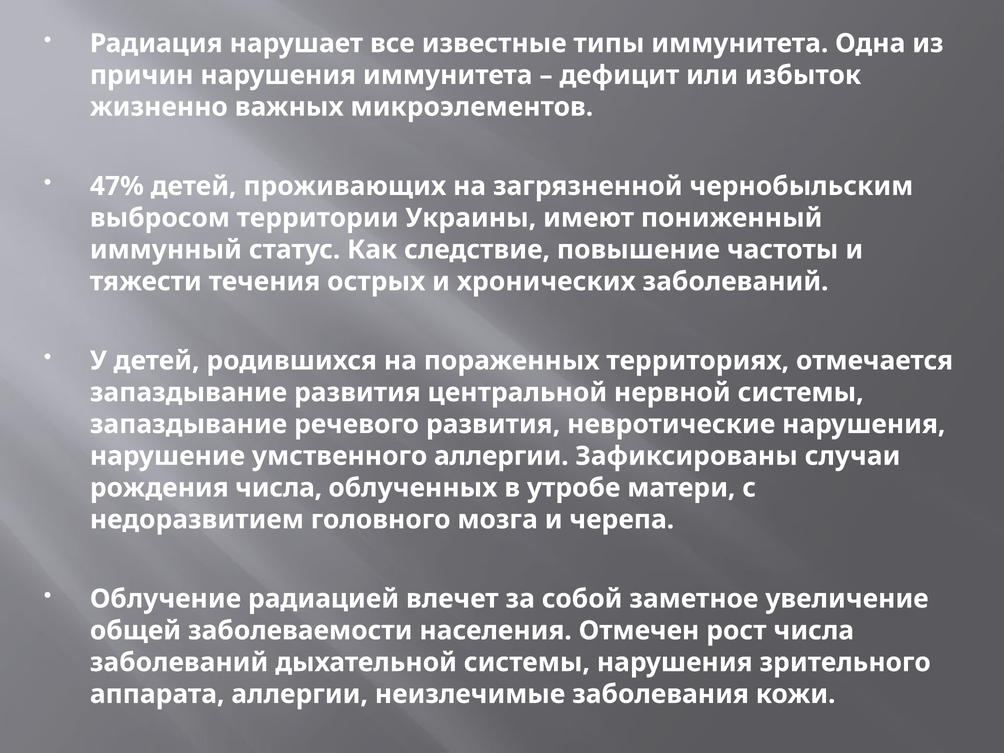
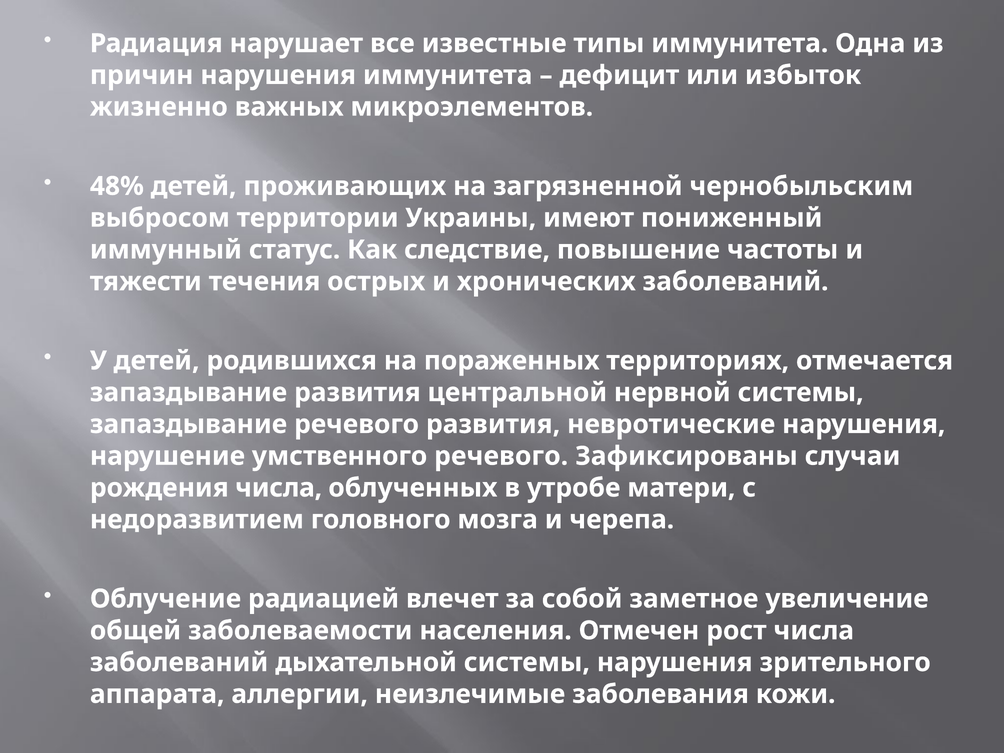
47%: 47% -> 48% (117, 186)
умственного аллергии: аллергии -> речевого (501, 456)
